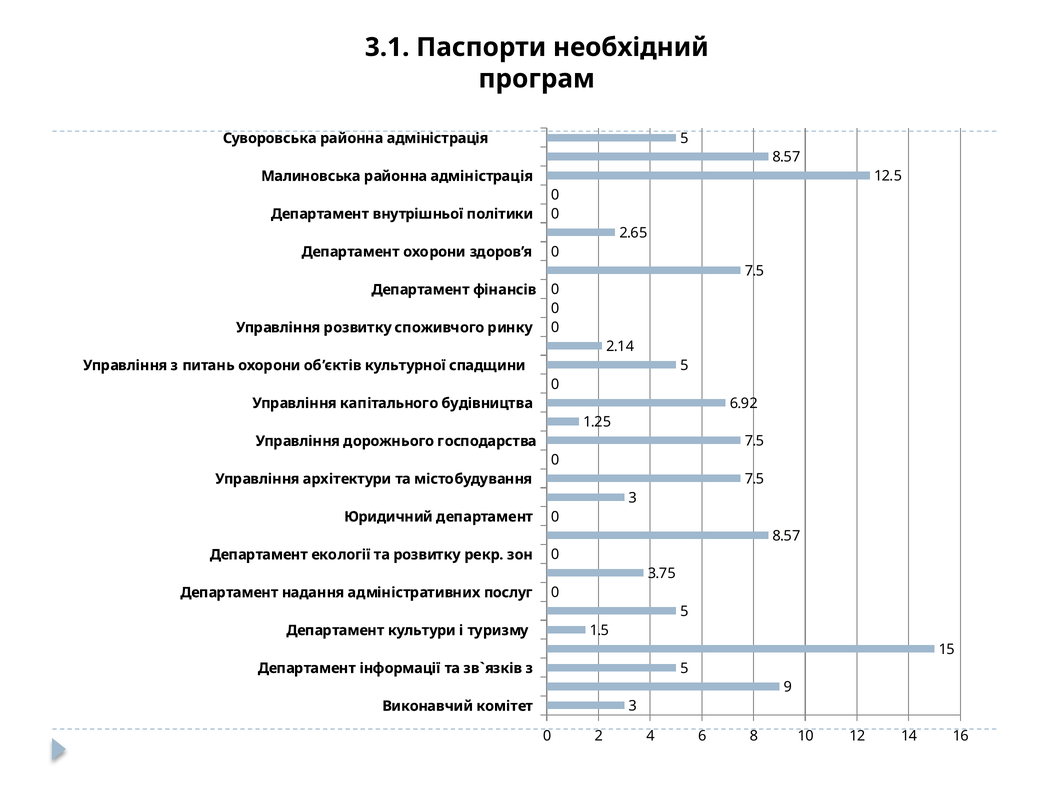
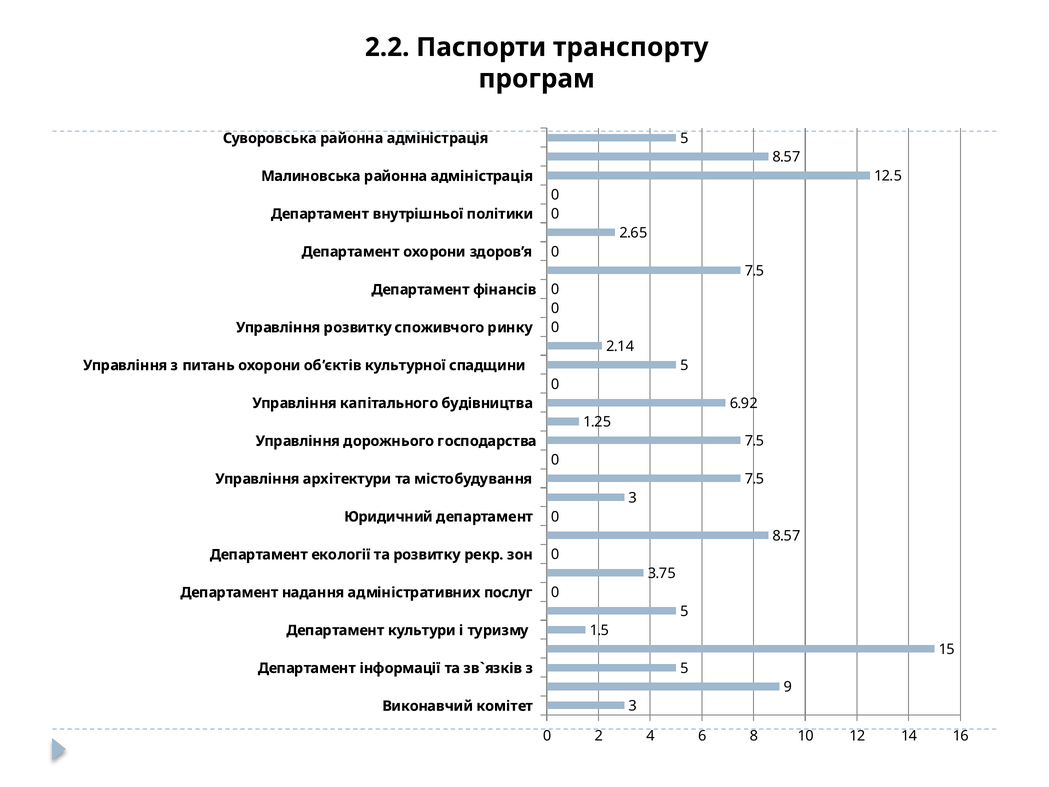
3.1: 3.1 -> 2.2 (387, 47)
необхідний: необхідний -> транспорту (631, 47)
